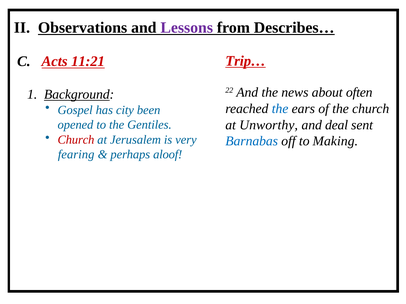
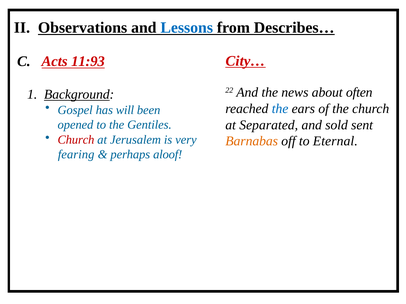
Lessons colour: purple -> blue (187, 28)
Trip…: Trip… -> City… (245, 61)
11:21: 11:21 -> 11:93 (88, 62)
city: city -> will (125, 110)
Unworthy: Unworthy -> Separated (269, 125)
deal: deal -> sold (337, 125)
Barnabas colour: blue -> orange (252, 141)
Making: Making -> Eternal (335, 141)
